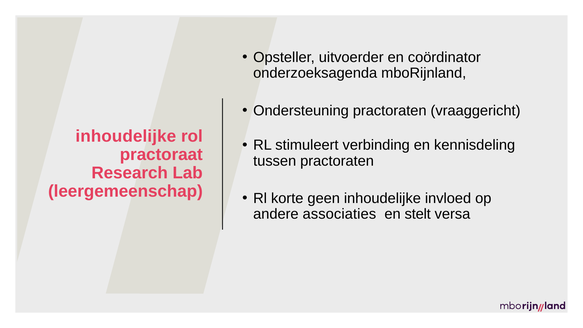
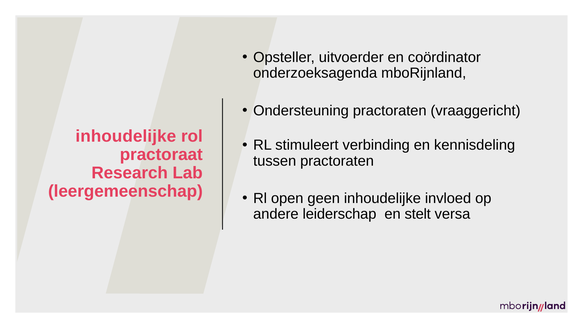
korte: korte -> open (287, 198)
associaties: associaties -> leiderschap (340, 214)
